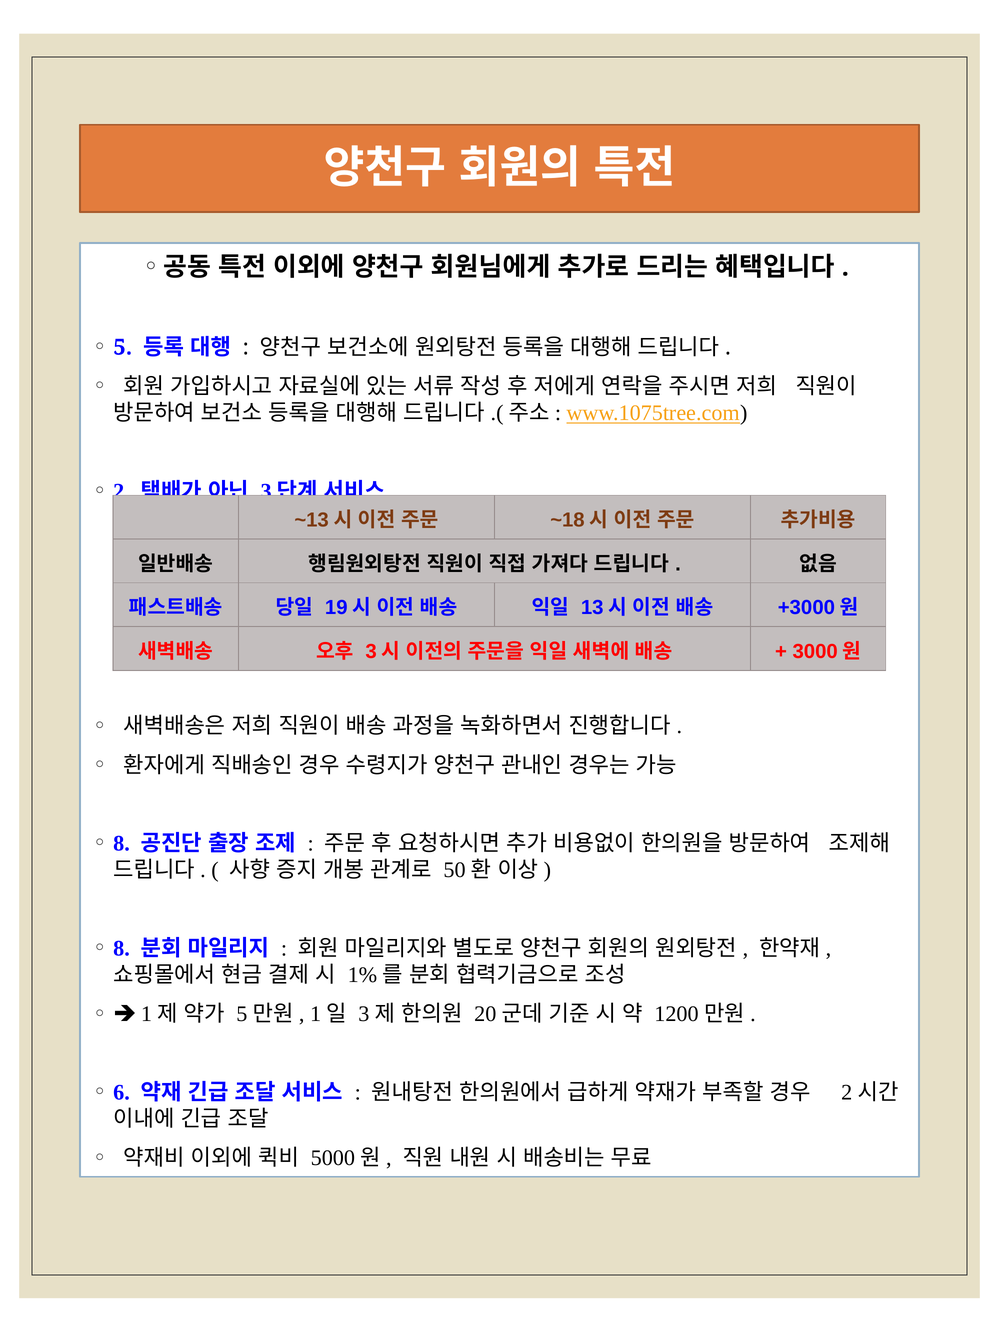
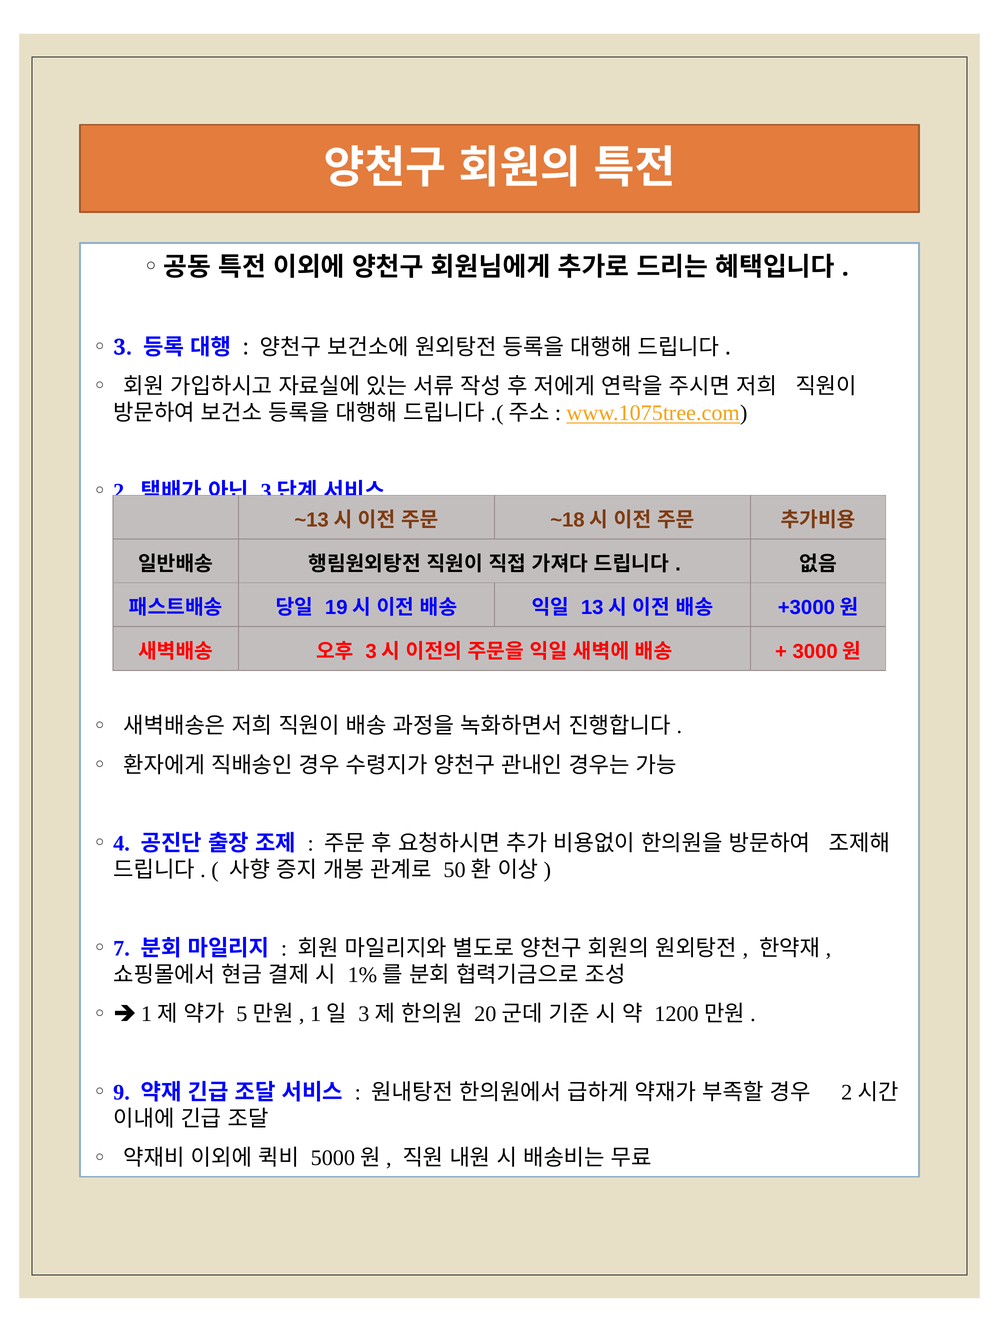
5: 5 -> 3 (123, 347)
8: 8 -> 4 (122, 843)
8: 8 -> 7 (122, 948)
6: 6 -> 9 (122, 1092)
